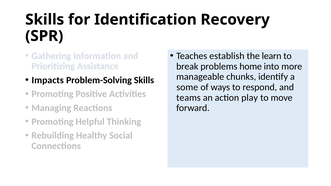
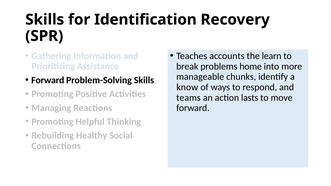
establish: establish -> accounts (227, 56)
Impacts: Impacts -> Forward (48, 80)
some: some -> know (187, 87)
play: play -> lasts (250, 98)
